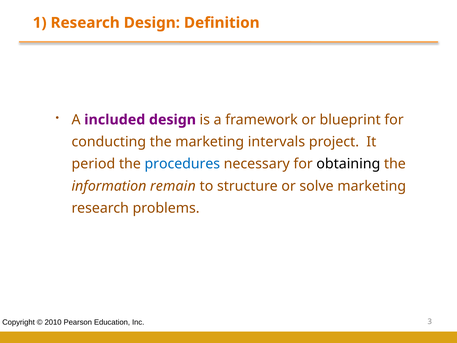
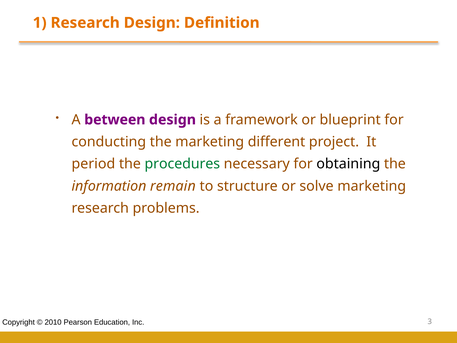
included: included -> between (115, 120)
intervals: intervals -> different (277, 142)
procedures colour: blue -> green (182, 164)
